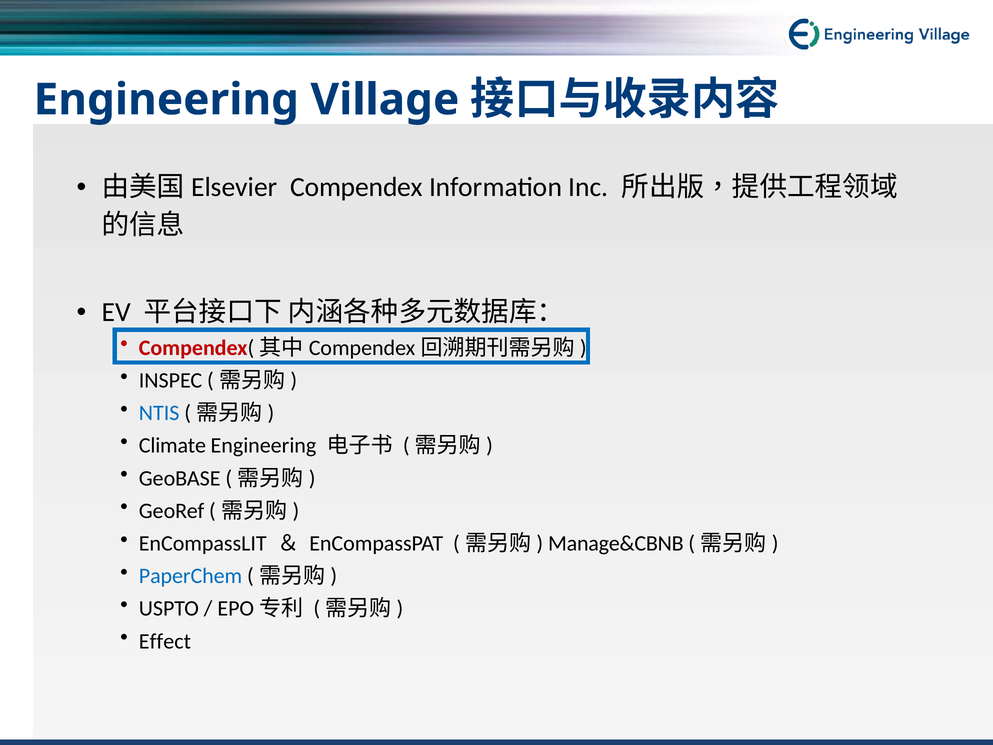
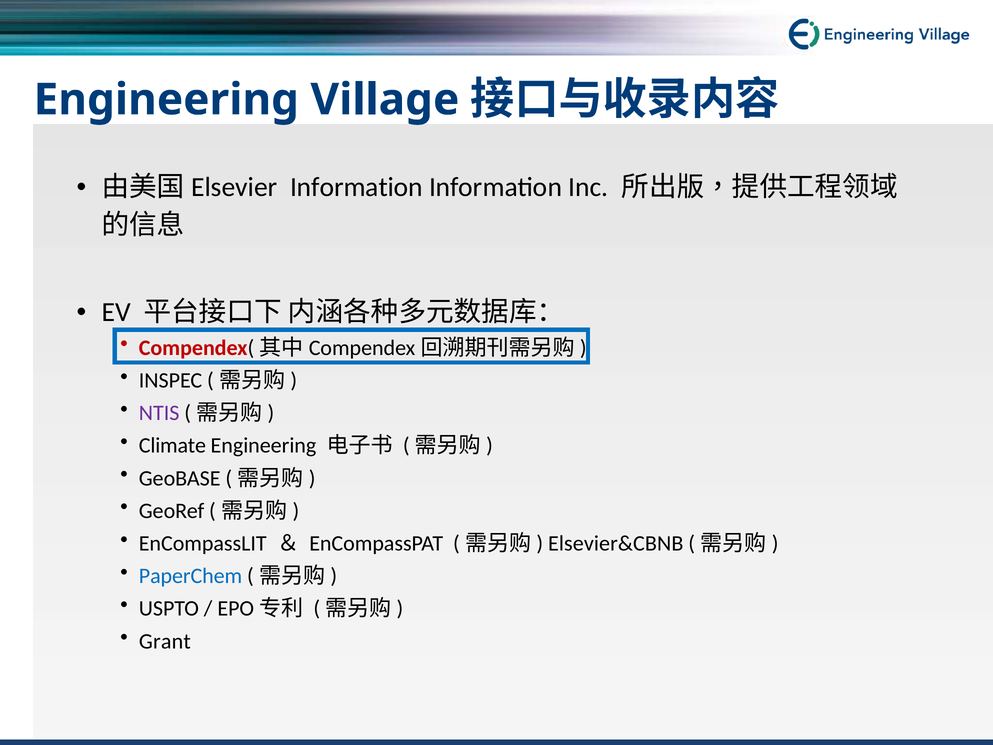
Compendex: Compendex -> Information (356, 187)
NTIS colour: blue -> purple (159, 413)
Manage&CBNB: Manage&CBNB -> Elsevier&CBNB (616, 543)
Effect: Effect -> Grant (165, 641)
